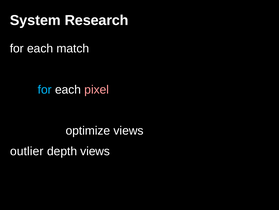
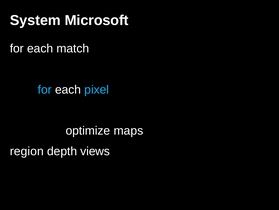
Research: Research -> Microsoft (97, 20)
pixel colour: pink -> light blue (97, 89)
optimize views: views -> maps (129, 130)
outlier: outlier -> region (27, 151)
